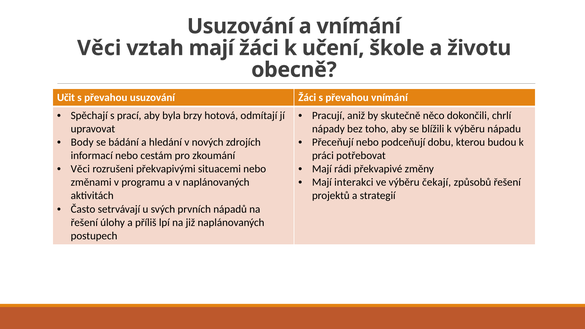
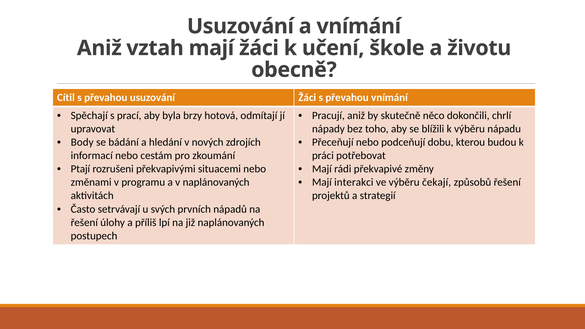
Věci: Věci -> Aniž (99, 48)
Učit: Učit -> Cítil (66, 98)
Věci: Věci -> Ptají (80, 169)
